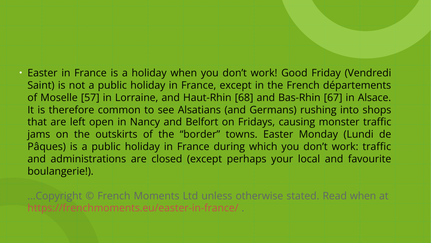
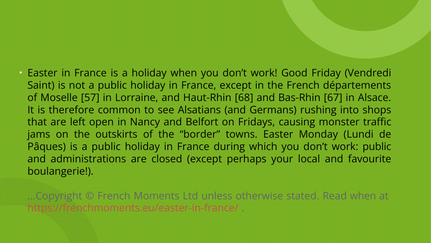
work traffic: traffic -> public (377, 146)
